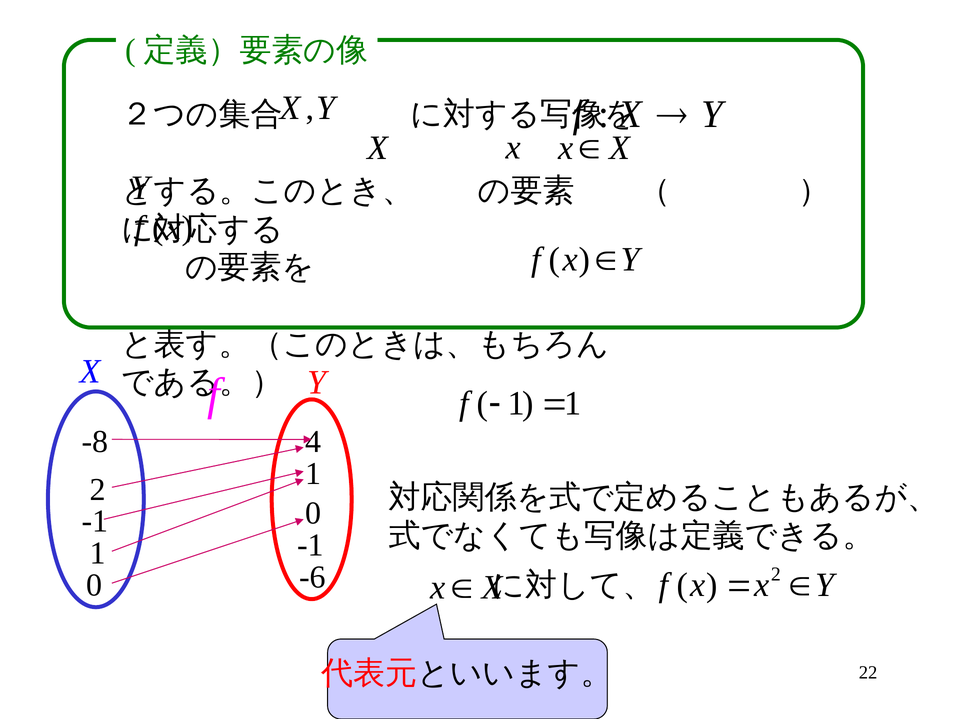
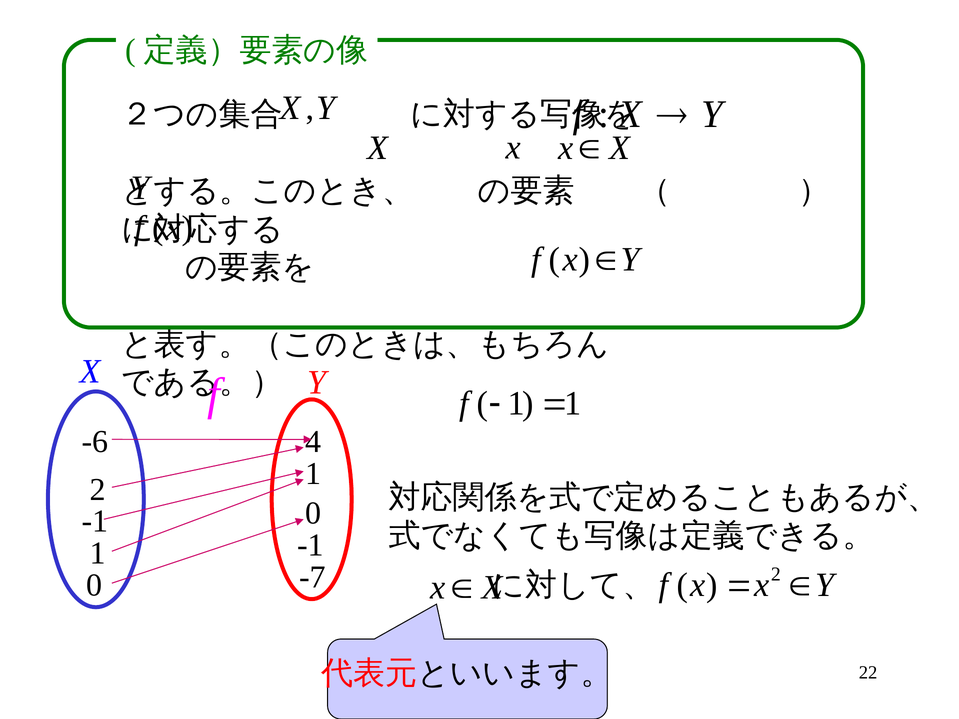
-8: -8 -> -6 (95, 442)
-6: -6 -> -7 (313, 578)
